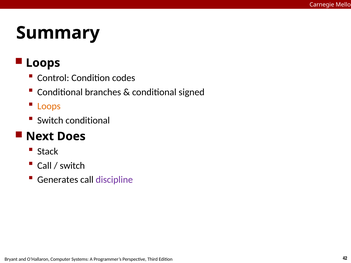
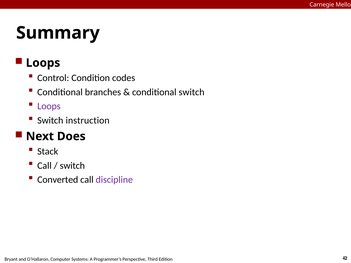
conditional signed: signed -> switch (192, 92)
Loops colour: orange -> purple (49, 106)
Switch conditional: conditional -> instruction (88, 121)
Generates: Generates -> Converted (58, 180)
